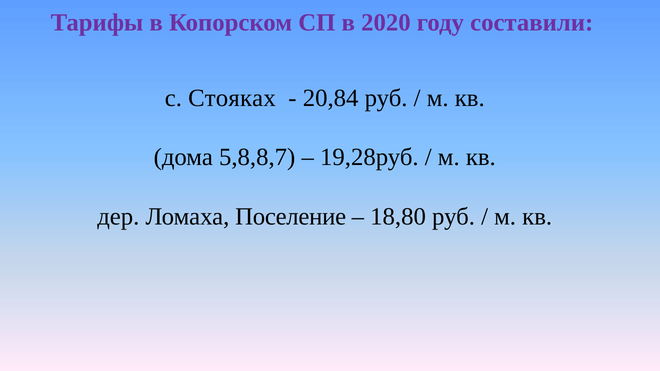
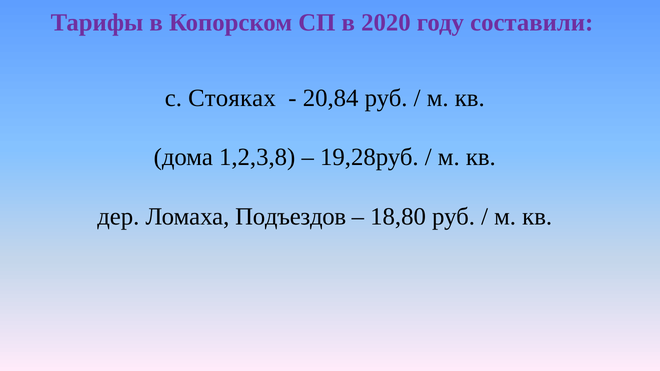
5,8,8,7: 5,8,8,7 -> 1,2,3,8 (257, 157)
Поселение: Поселение -> Подъездов (291, 217)
